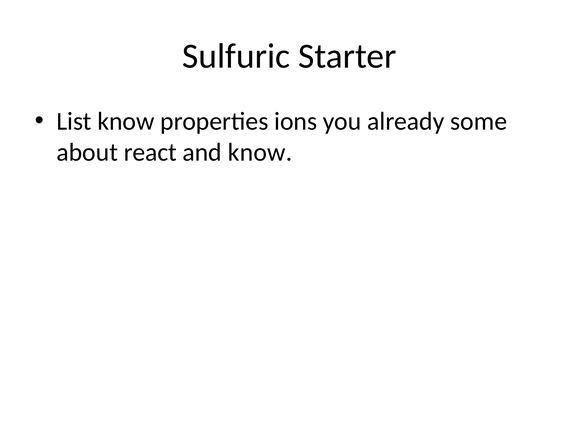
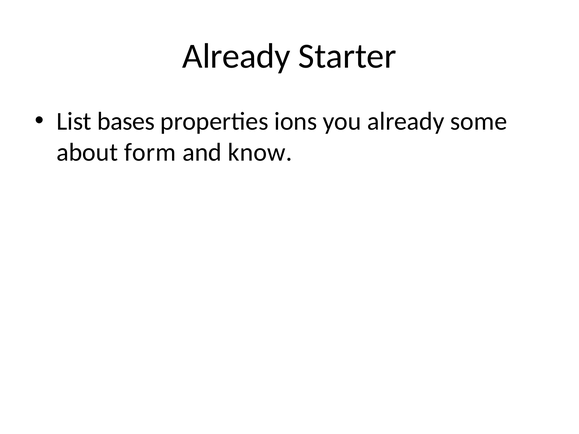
Sulfuric: Sulfuric -> Already (236, 56)
List know: know -> bases (126, 121)
react: react -> form (150, 152)
